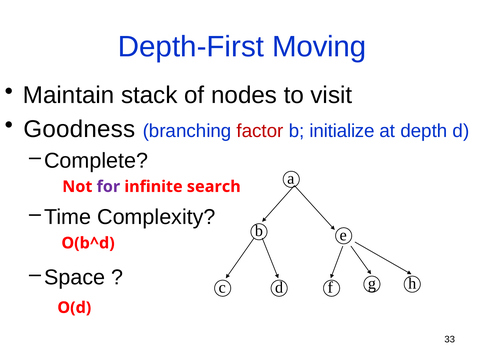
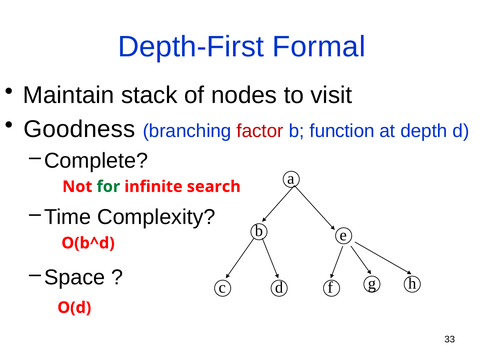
Moving: Moving -> Formal (319, 47)
initialize: initialize -> function (342, 131)
for colour: purple -> green (108, 187)
